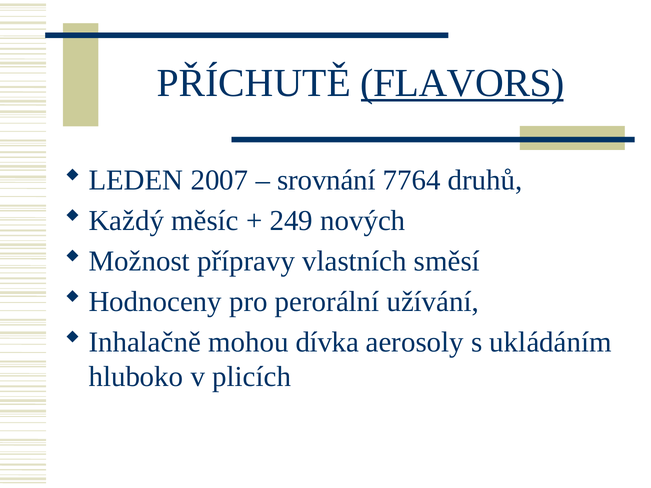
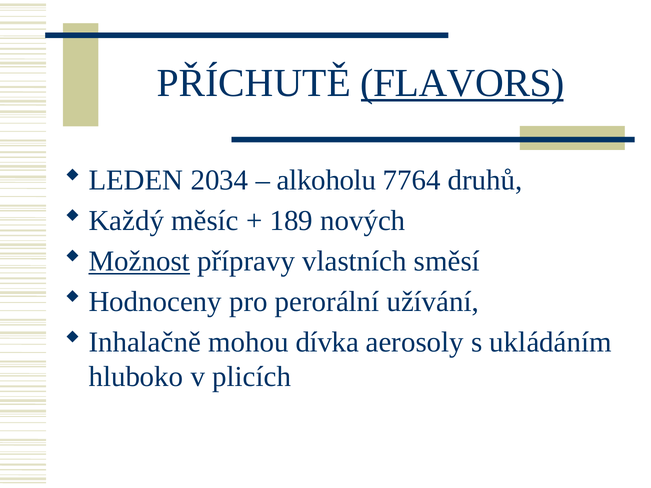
2007: 2007 -> 2034 (219, 180)
srovnání: srovnání -> alkoholu (327, 180)
249: 249 -> 189 (291, 221)
Možnost underline: none -> present (139, 261)
